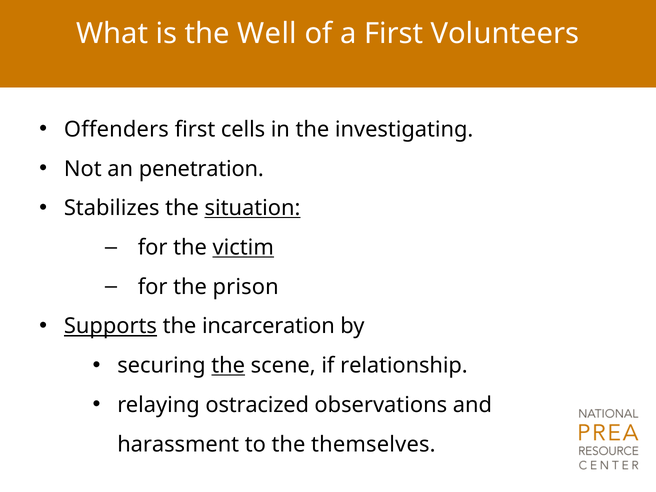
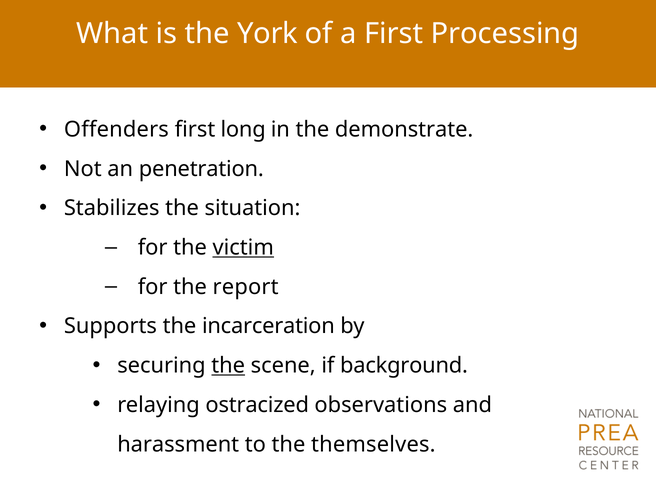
Well: Well -> York (268, 34)
Volunteers: Volunteers -> Processing (505, 34)
cells: cells -> long (243, 129)
investigating: investigating -> demonstrate (404, 129)
situation underline: present -> none (253, 208)
prison: prison -> report (246, 287)
Supports underline: present -> none (110, 326)
relationship: relationship -> background (404, 366)
